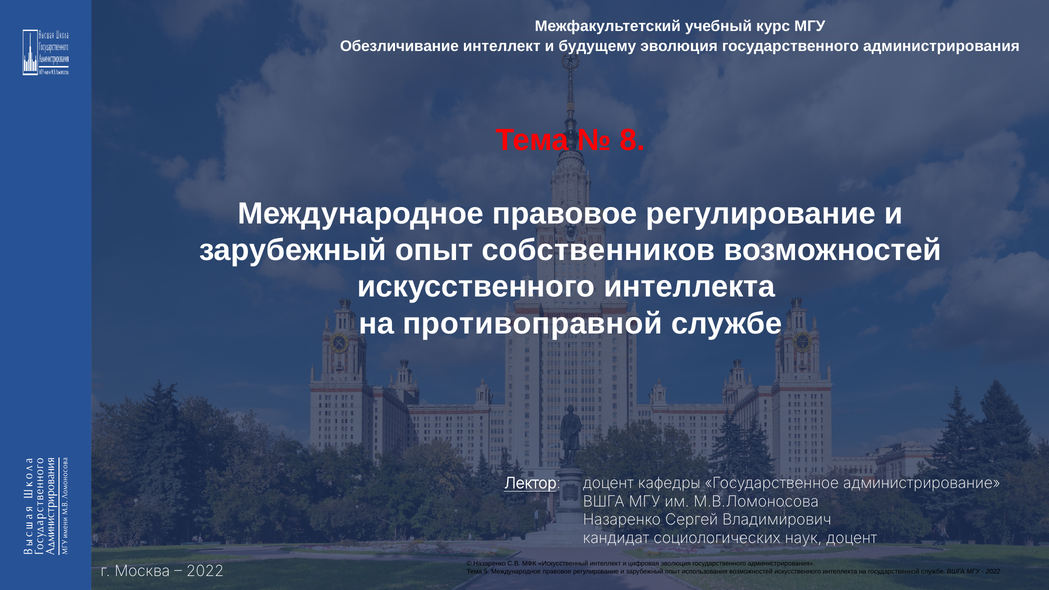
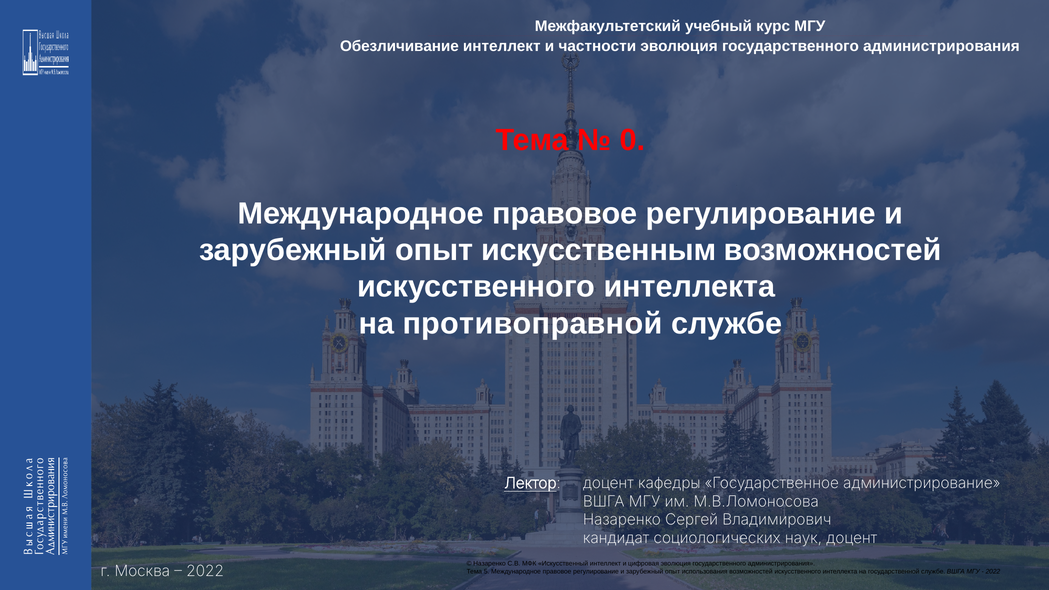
будущему: будущему -> частности (597, 46)
8: 8 -> 0 (632, 140)
собственников: собственников -> искусственным (599, 250)
